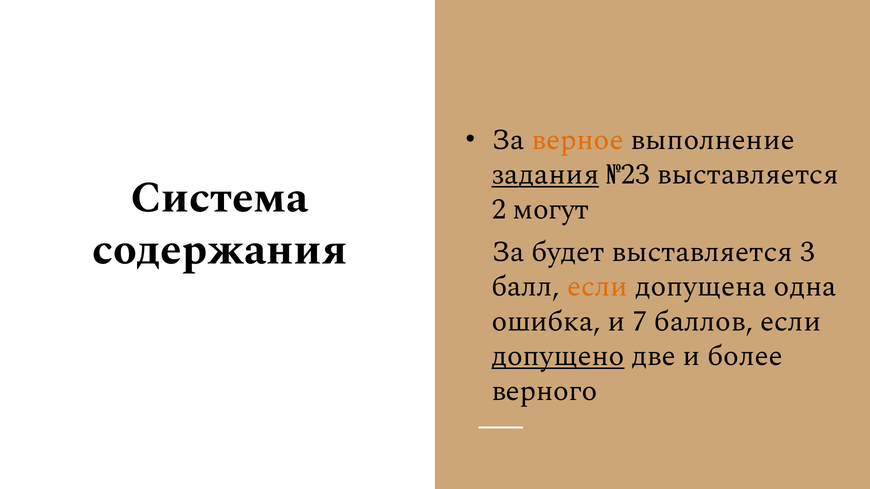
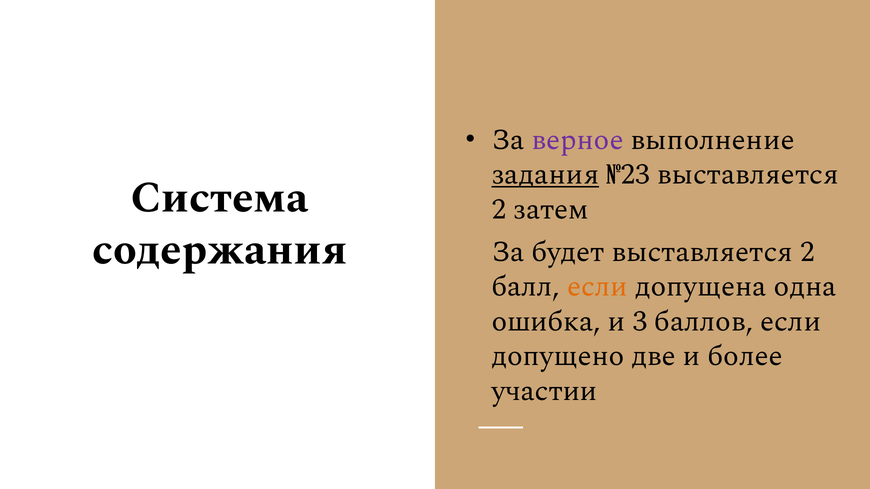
верное colour: orange -> purple (578, 140)
могут: могут -> затем (551, 209)
3: 3 -> 2 (808, 252)
7: 7 -> 3 (640, 321)
допущено underline: present -> none (558, 356)
верного: верного -> участии (544, 391)
